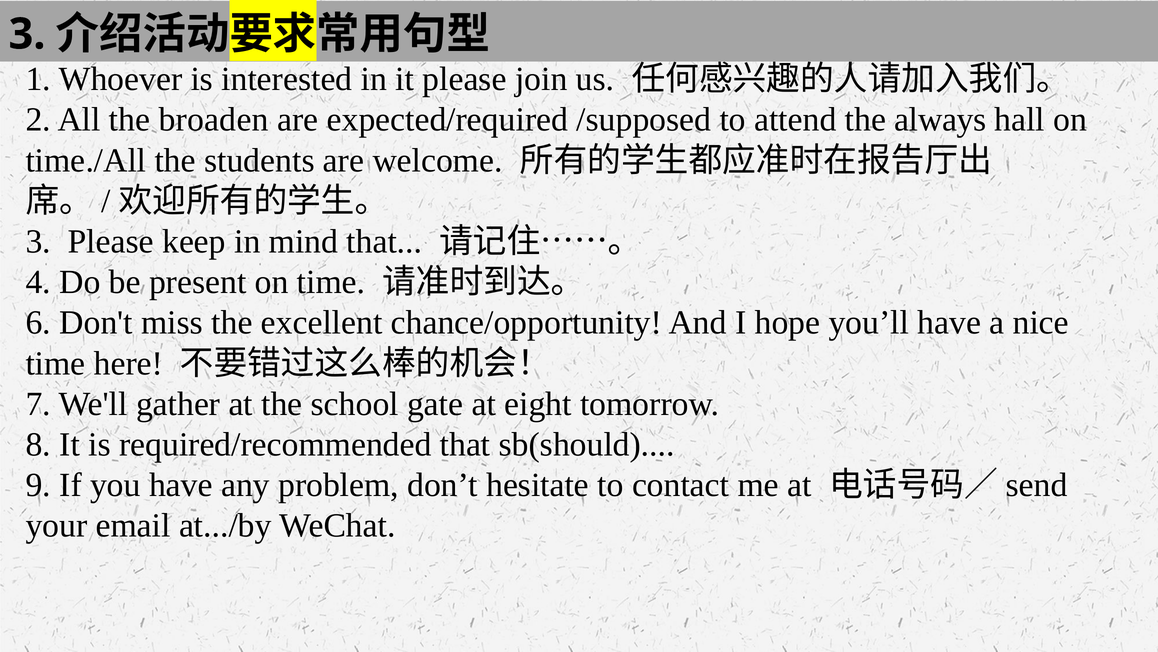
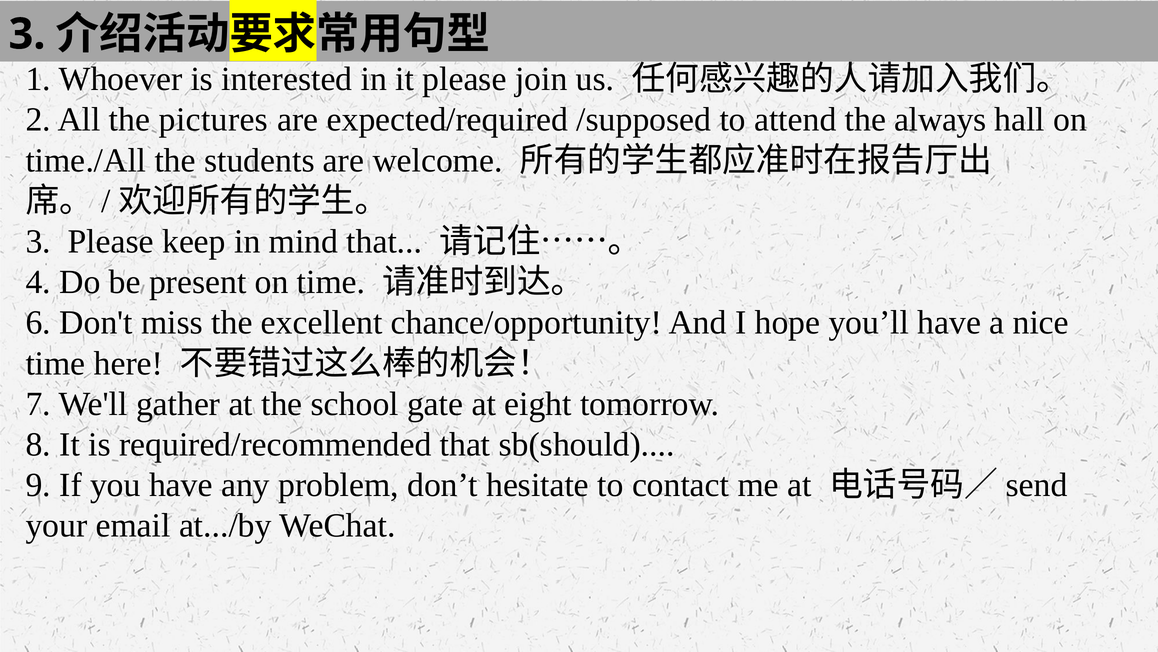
broaden: broaden -> pictures (214, 120)
